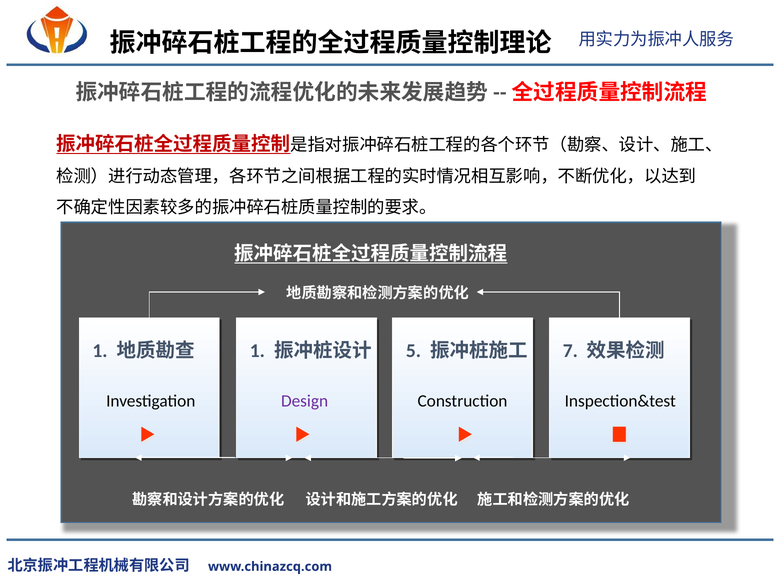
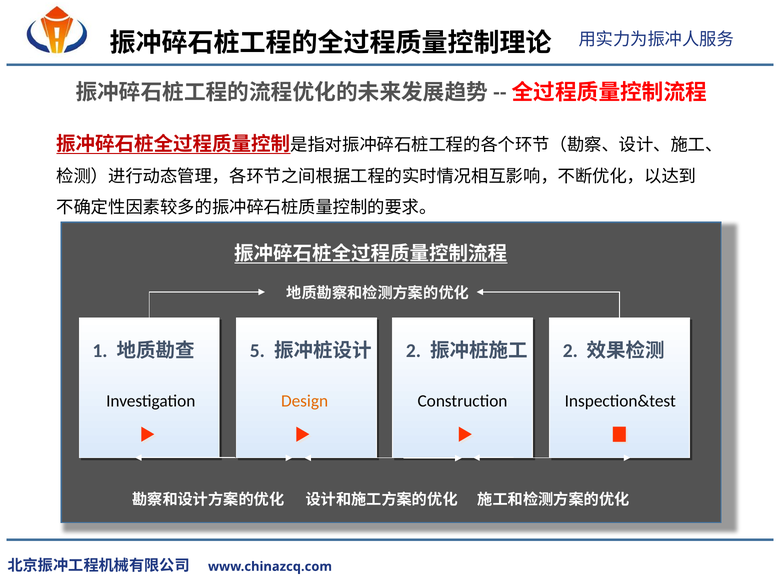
1: 1 -> 5 (257, 351)
5: 5 -> 2 (414, 351)
7: 7 -> 2 (570, 351)
Design colour: purple -> orange (305, 401)
